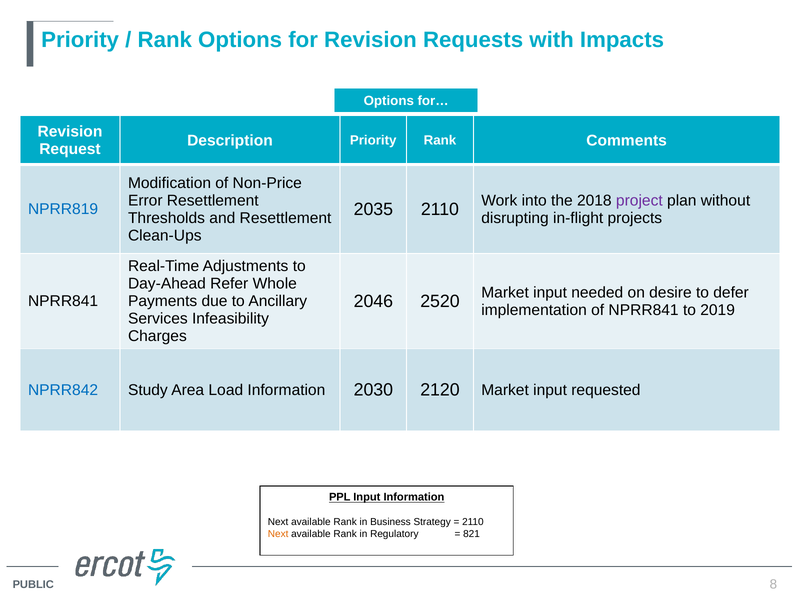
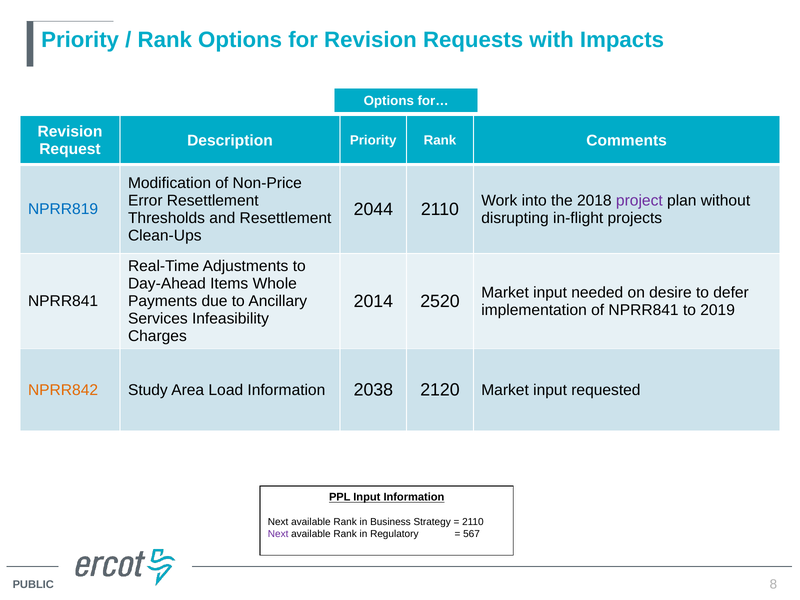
2035: 2035 -> 2044 (373, 209)
Refer: Refer -> Items (229, 284)
2046: 2046 -> 2014 (373, 301)
NPRR842 colour: blue -> orange (63, 390)
2030: 2030 -> 2038 (373, 390)
Next colour: orange -> purple (278, 534)
821: 821 -> 567 (472, 534)
